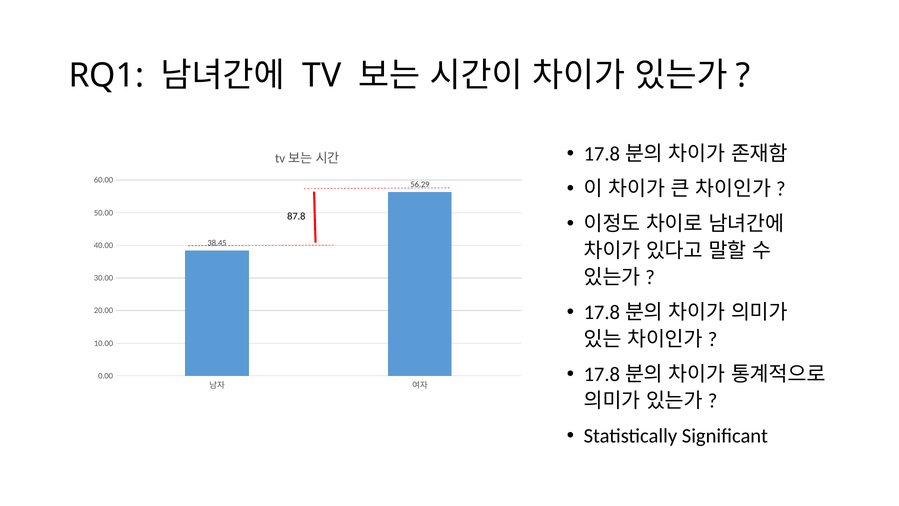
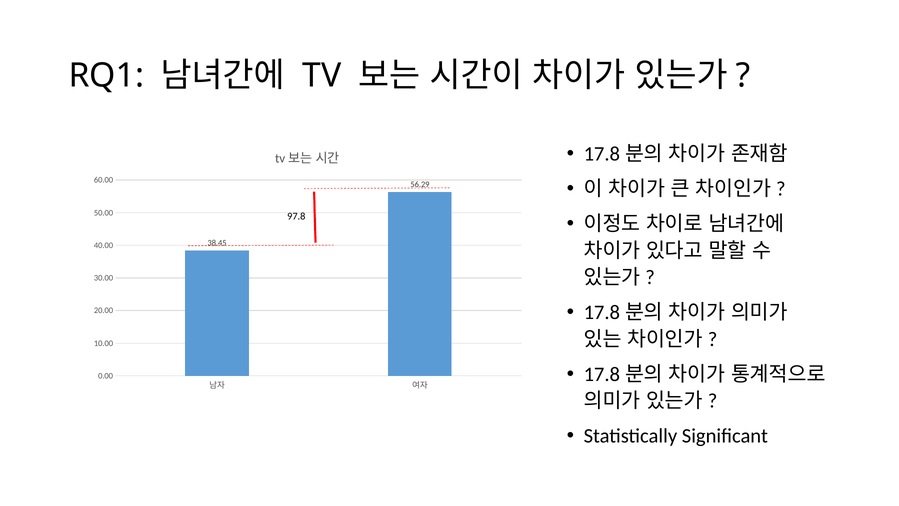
87.8: 87.8 -> 97.8 (296, 216)
